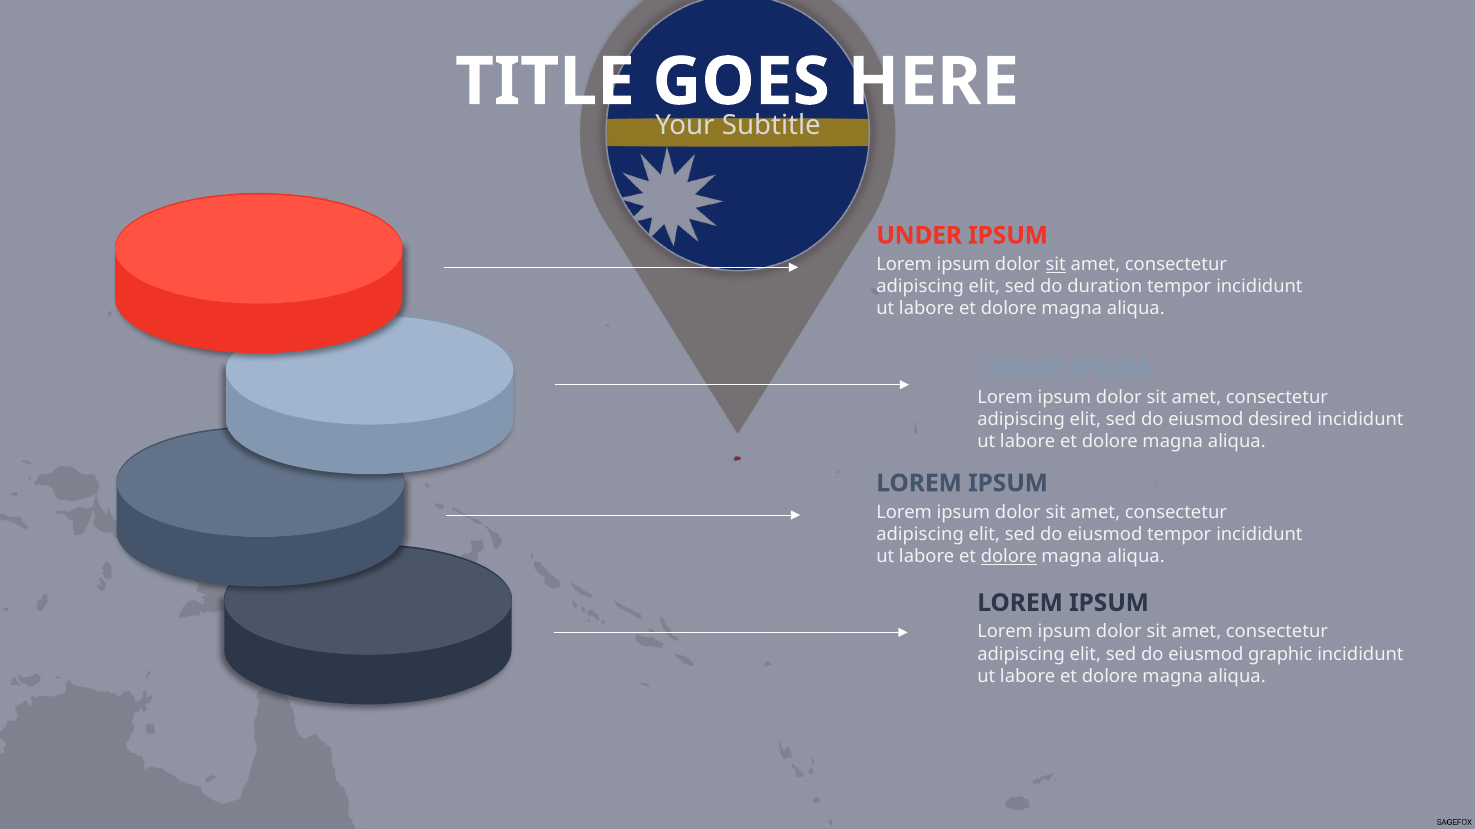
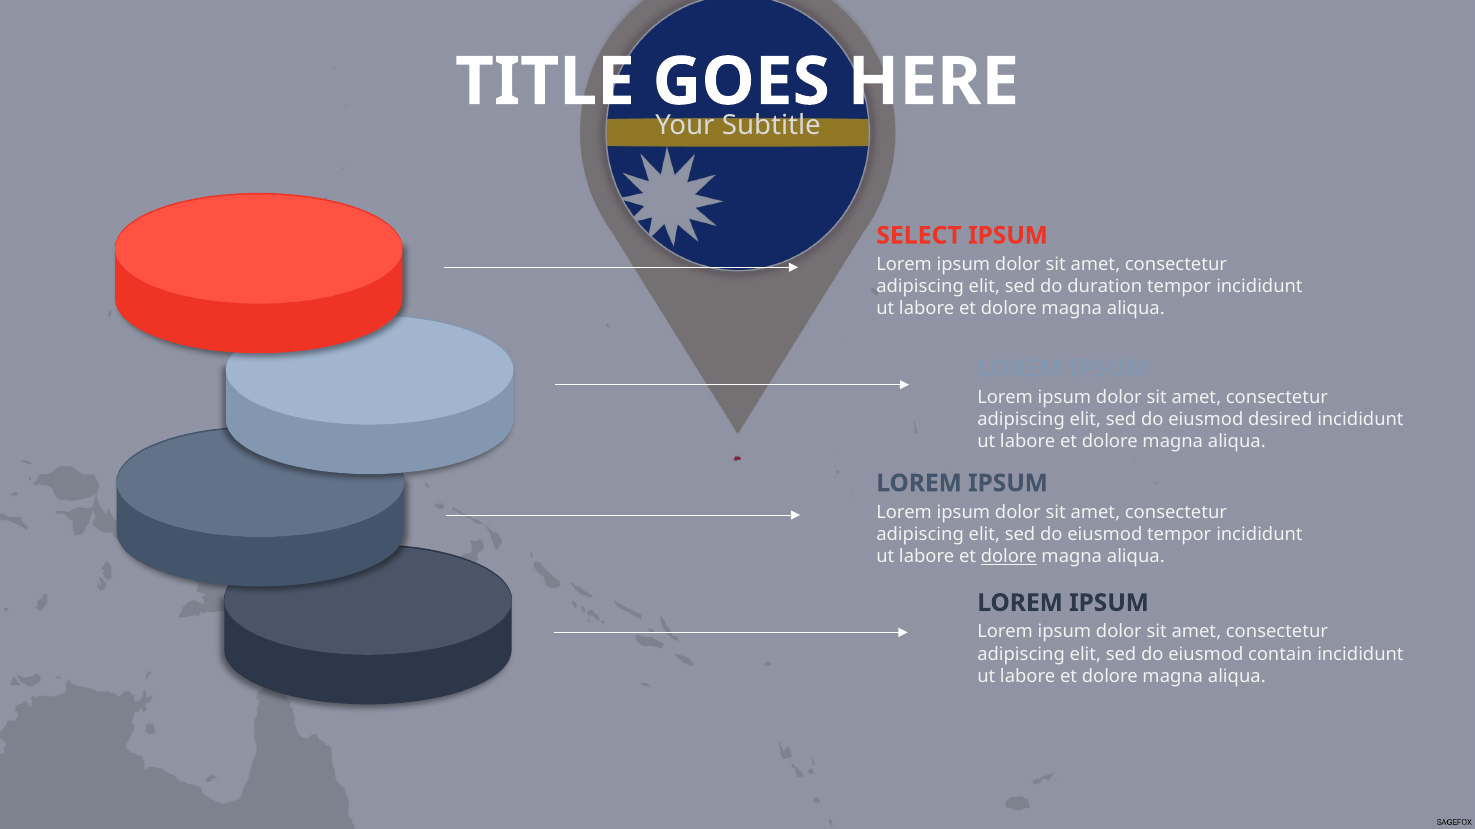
UNDER: UNDER -> SELECT (919, 236)
sit underline: present -> none (1056, 265)
graphic: graphic -> contain (1280, 655)
